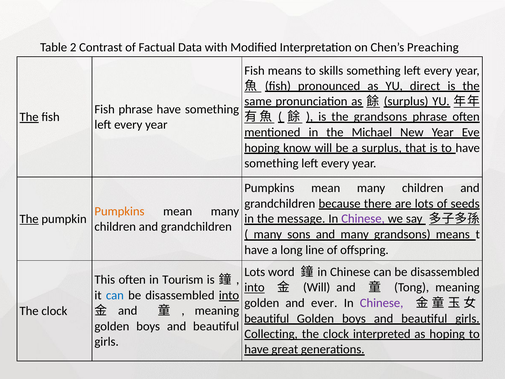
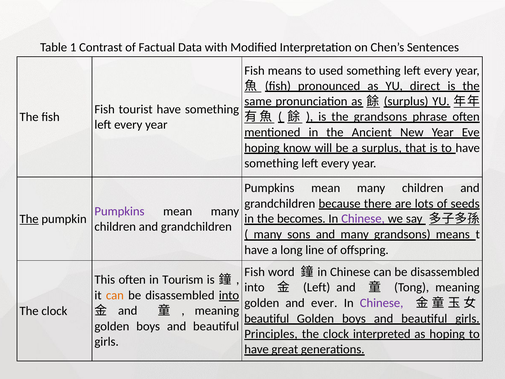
2: 2 -> 1 (73, 47)
Preaching: Preaching -> Sentences (433, 47)
skills: skills -> used (331, 71)
Fish phrase: phrase -> tourist (136, 109)
The underline: present -> none (29, 117)
Michael: Michael -> Ancient (372, 132)
Pumpkins colour: orange -> purple (119, 211)
message: message -> becomes (301, 219)
Lots: Lots -> Fish (255, 272)
into underline: present -> none (254, 287)
Will: Will -> Left (317, 287)
can colour: blue -> orange (115, 295)
Collecting: Collecting -> Principles (271, 334)
